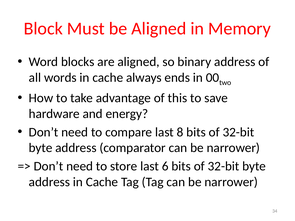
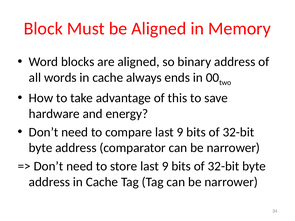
compare last 8: 8 -> 9 (180, 132)
store last 6: 6 -> 9 (165, 166)
